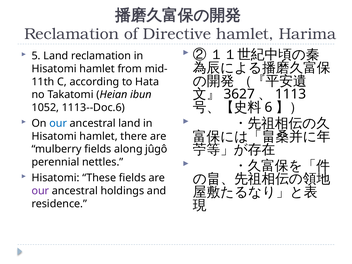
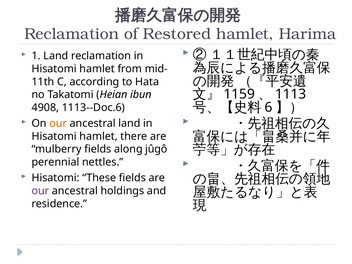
Directive: Directive -> Restored (177, 34)
5: 5 -> 1 (36, 56)
3627: 3627 -> 1159 (239, 94)
1052: 1052 -> 4908 (45, 108)
our colour: blue -> orange (58, 123)
